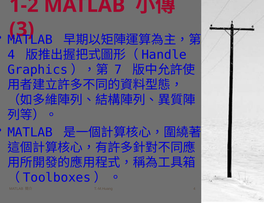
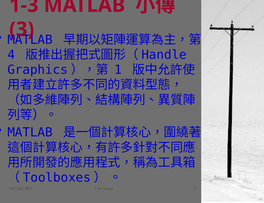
1-2: 1-2 -> 1-3 (24, 5)
7: 7 -> 1 (118, 70)
